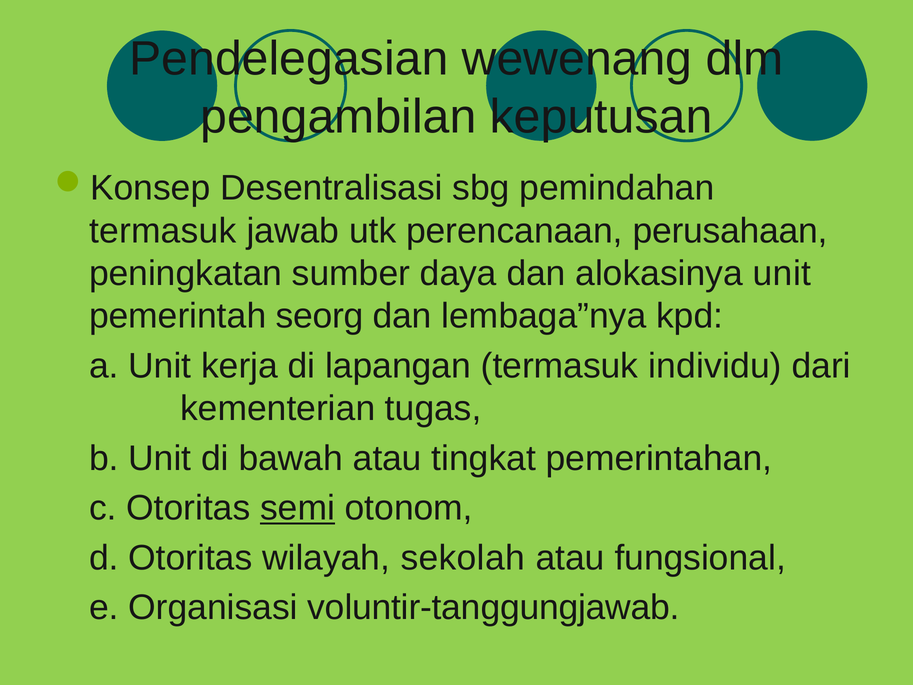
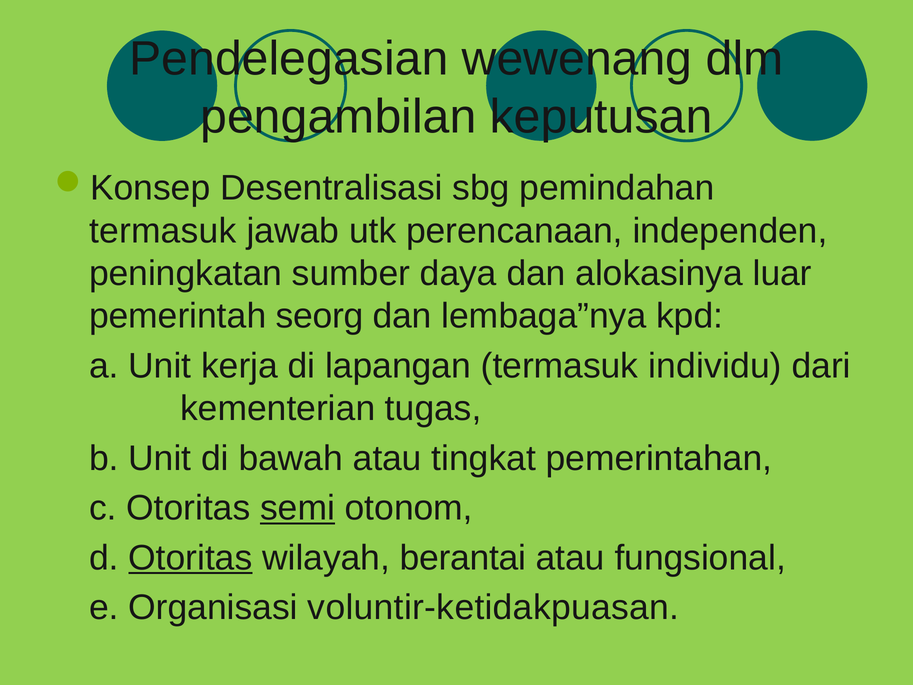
perusahaan: perusahaan -> independen (730, 231)
alokasinya unit: unit -> luar (782, 273)
Otoritas underline: none -> present (190, 558)
sekolah: sekolah -> berantai (463, 558)
voluntir-tanggungjawab: voluntir-tanggungjawab -> voluntir-ketidakpuasan (493, 607)
